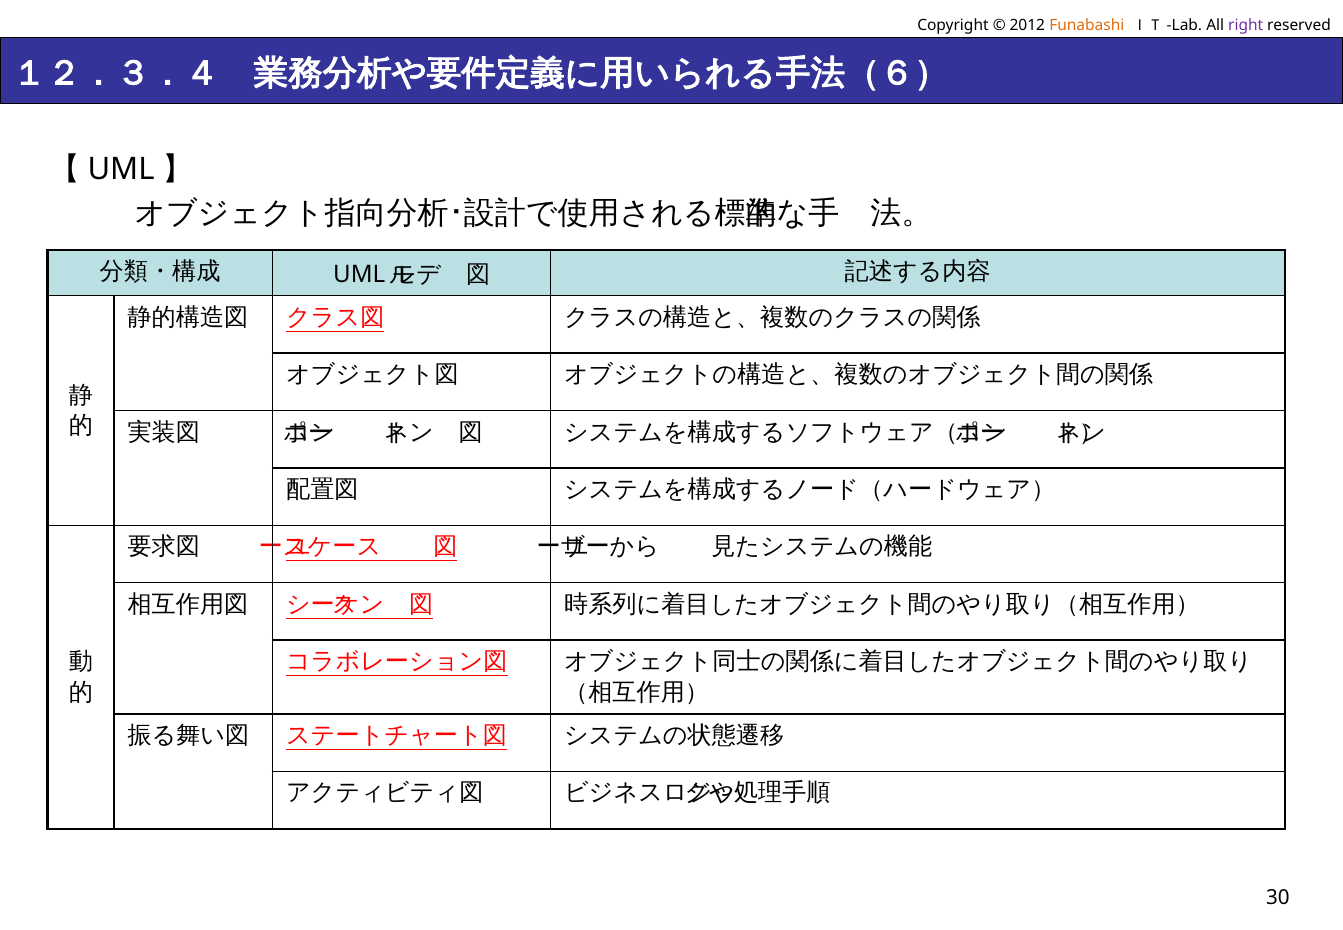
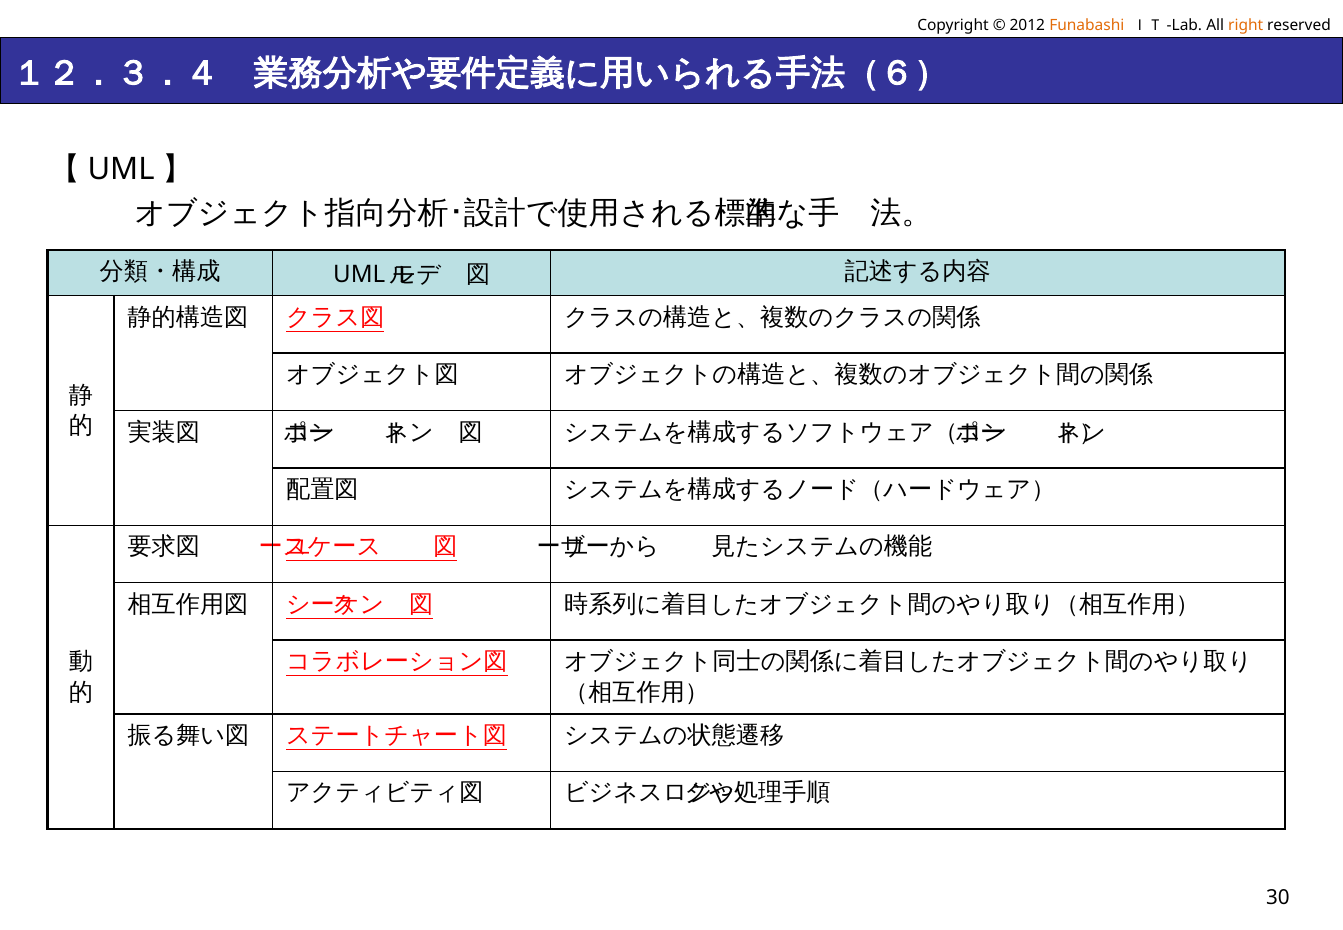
right colour: purple -> orange (1246, 25)
